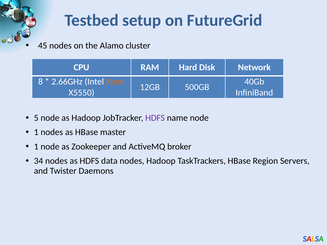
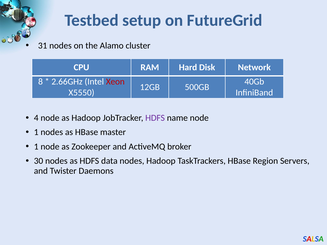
45: 45 -> 31 (43, 46)
Xeon colour: orange -> red (115, 82)
5: 5 -> 4 (36, 118)
34: 34 -> 30 (39, 161)
